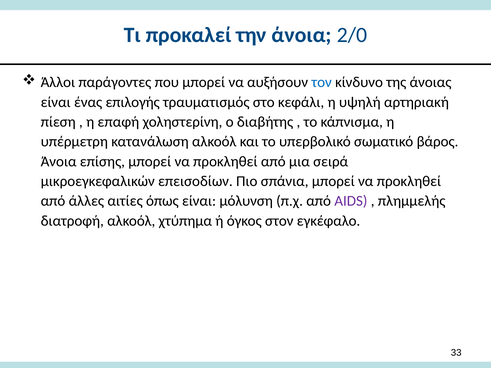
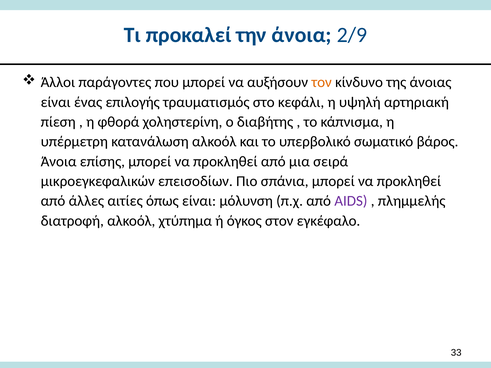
2/0: 2/0 -> 2/9 (352, 35)
τον colour: blue -> orange (322, 82)
επαφή: επαφή -> φθορά (118, 122)
